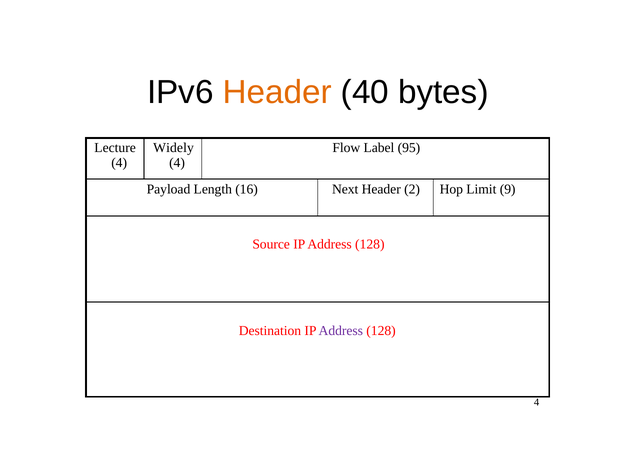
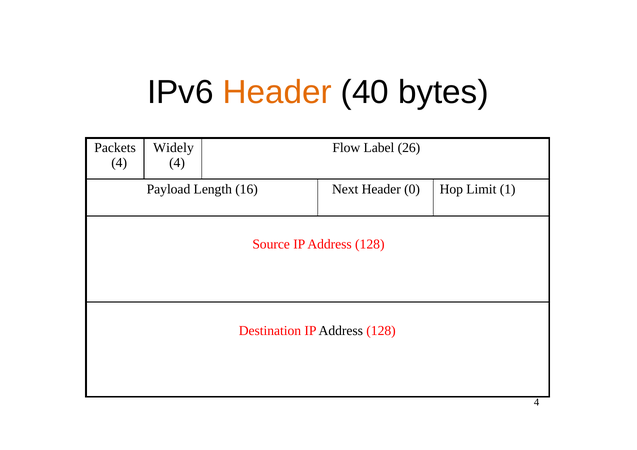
Lecture: Lecture -> Packets (115, 148)
95: 95 -> 26 (409, 148)
2: 2 -> 0 (412, 189)
9: 9 -> 1 (508, 189)
Address colour: purple -> black (341, 331)
